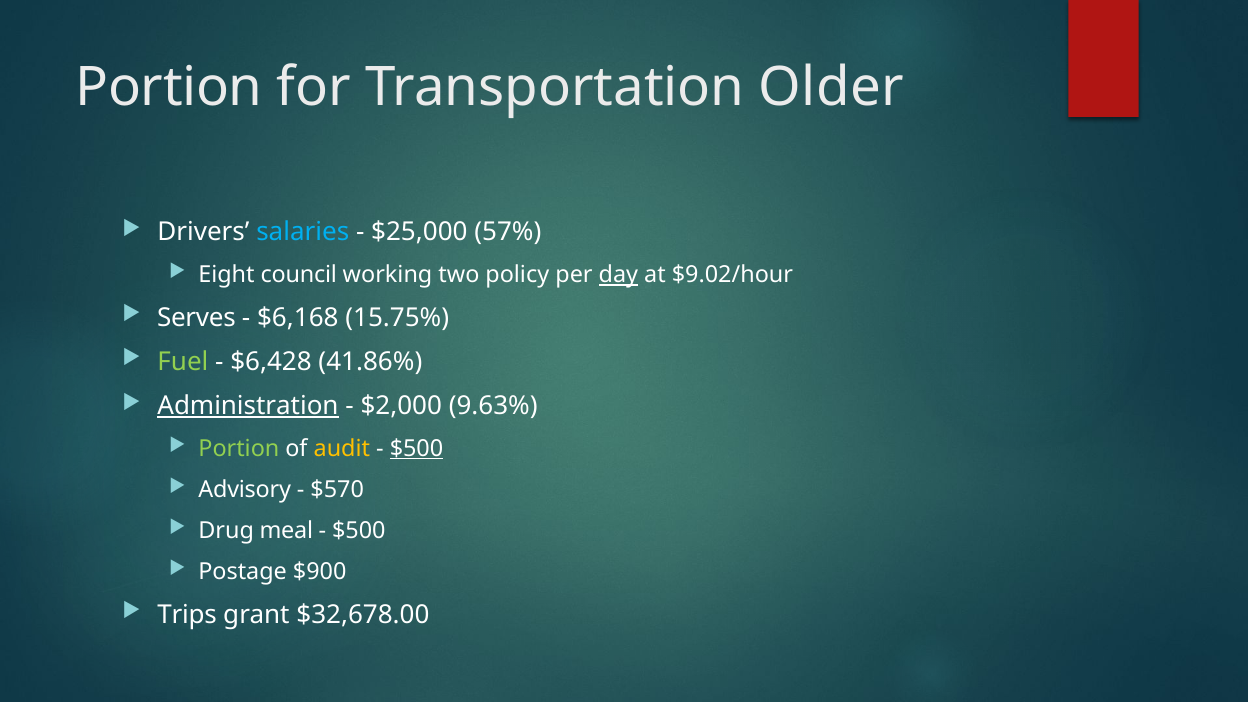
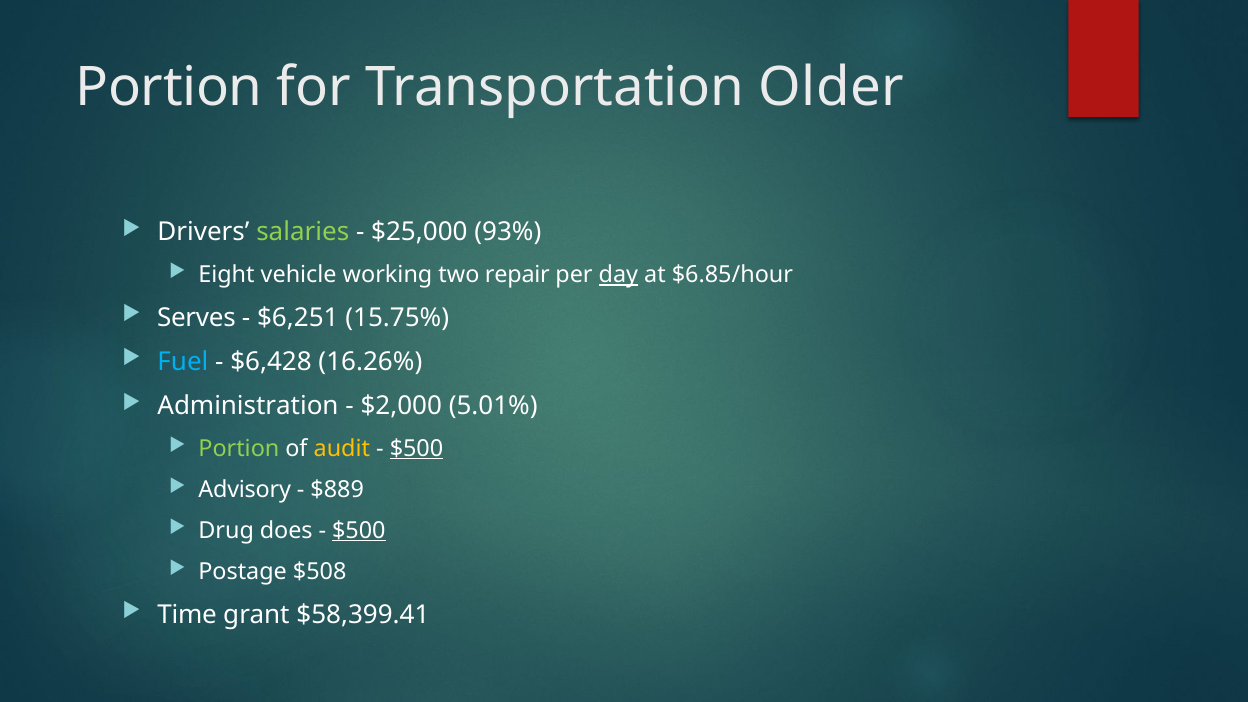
salaries colour: light blue -> light green (303, 232)
57%: 57% -> 93% (508, 232)
council: council -> vehicle (299, 275)
policy: policy -> repair (517, 275)
$9.02/hour: $9.02/hour -> $6.85/hour (732, 275)
$6,168: $6,168 -> $6,251 (298, 318)
Fuel colour: light green -> light blue (183, 362)
41.86%: 41.86% -> 16.26% (370, 362)
Administration underline: present -> none (248, 406)
9.63%: 9.63% -> 5.01% (493, 406)
$570: $570 -> $889 (337, 490)
meal: meal -> does (286, 531)
$500 underline: none -> present (359, 531)
$900: $900 -> $508 (320, 572)
Trips: Trips -> Time (187, 615)
$32,678.00: $32,678.00 -> $58,399.41 (363, 615)
